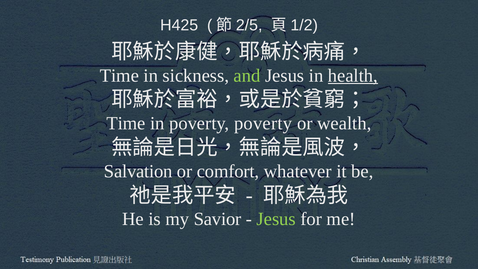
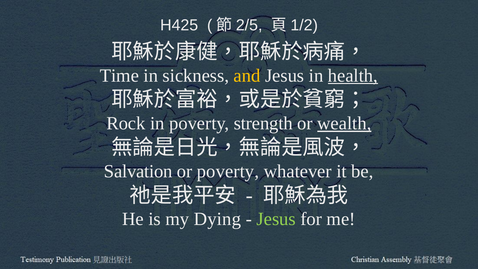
and colour: light green -> yellow (247, 76)
Time: Time -> Rock (126, 123)
poverty poverty: poverty -> strength (263, 123)
wealth underline: none -> present (344, 123)
or comfort: comfort -> poverty (228, 171)
Savior: Savior -> Dying (217, 219)
